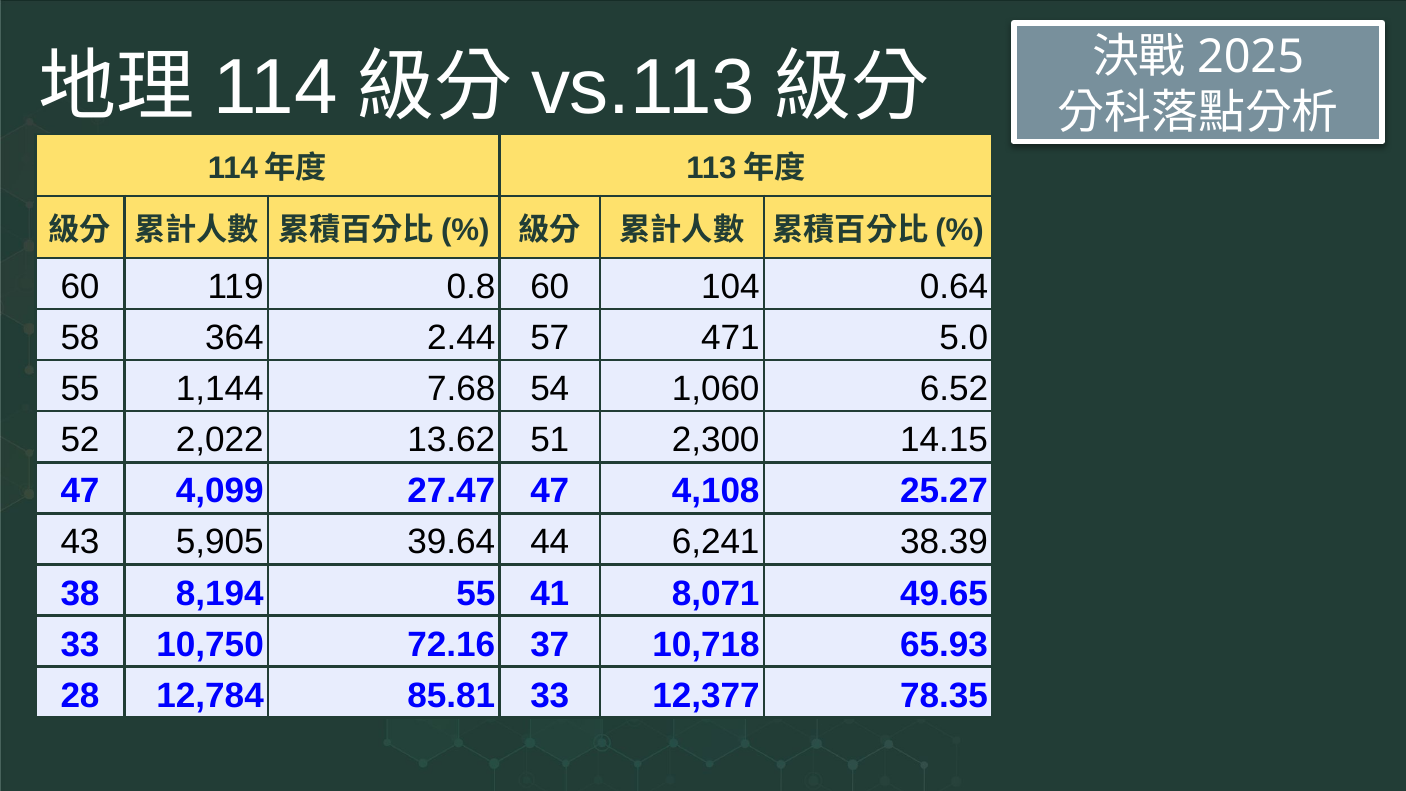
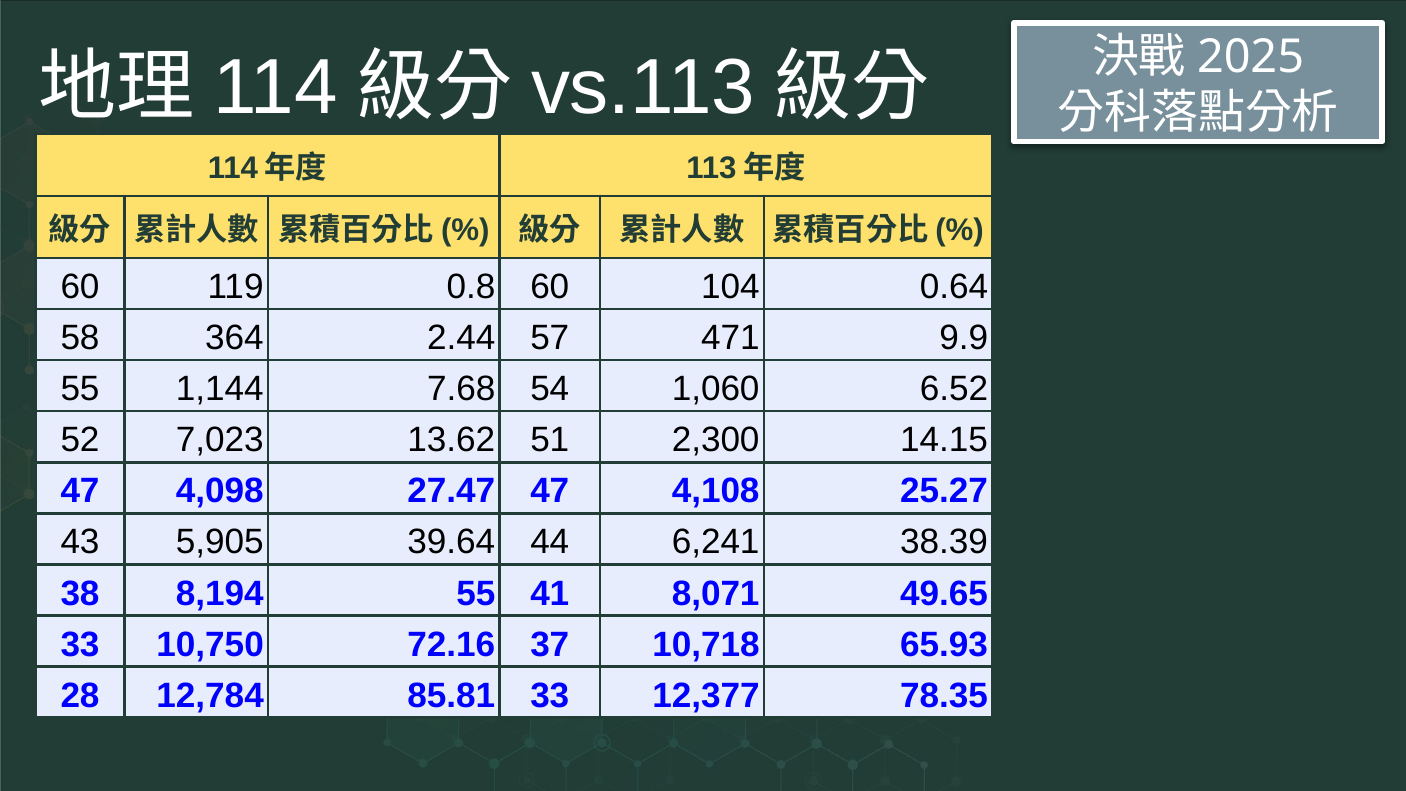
5.0: 5.0 -> 9.9 (964, 338)
2,022: 2,022 -> 7,023 (220, 440)
4,099: 4,099 -> 4,098 (220, 491)
